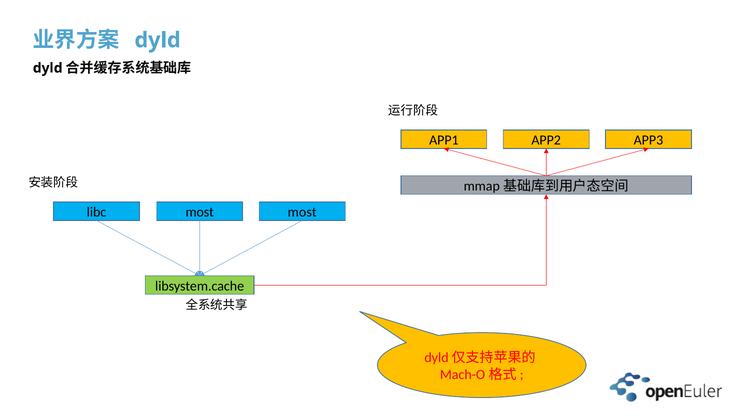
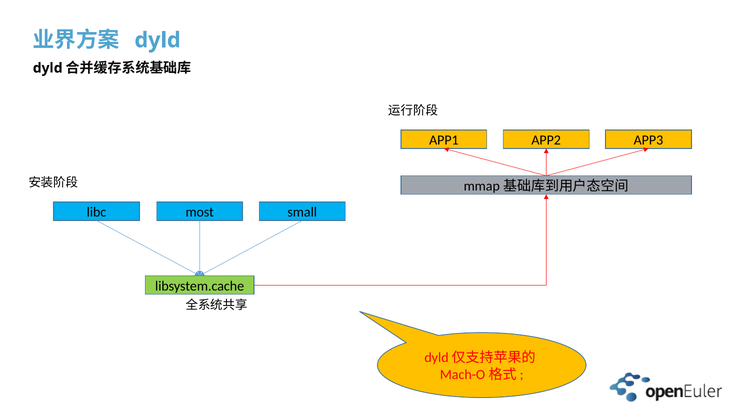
most: most -> small (302, 212)
